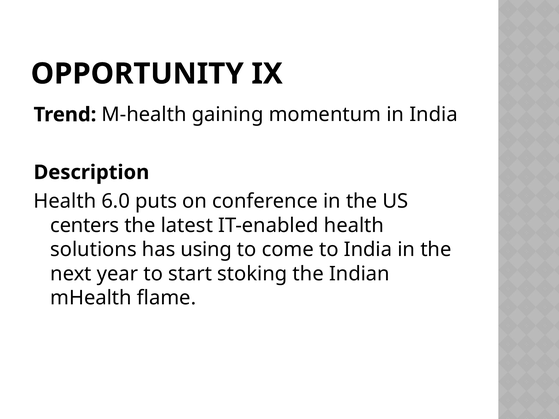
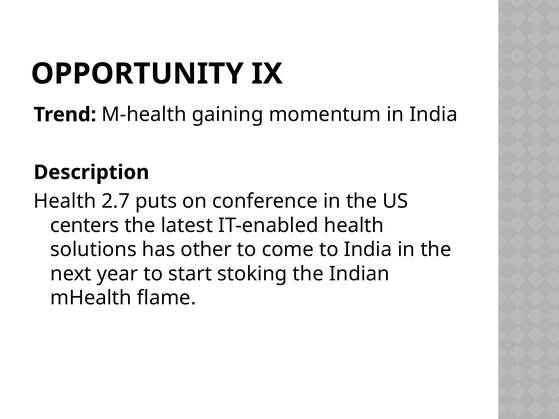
6.0: 6.0 -> 2.7 (116, 201)
using: using -> other (206, 250)
